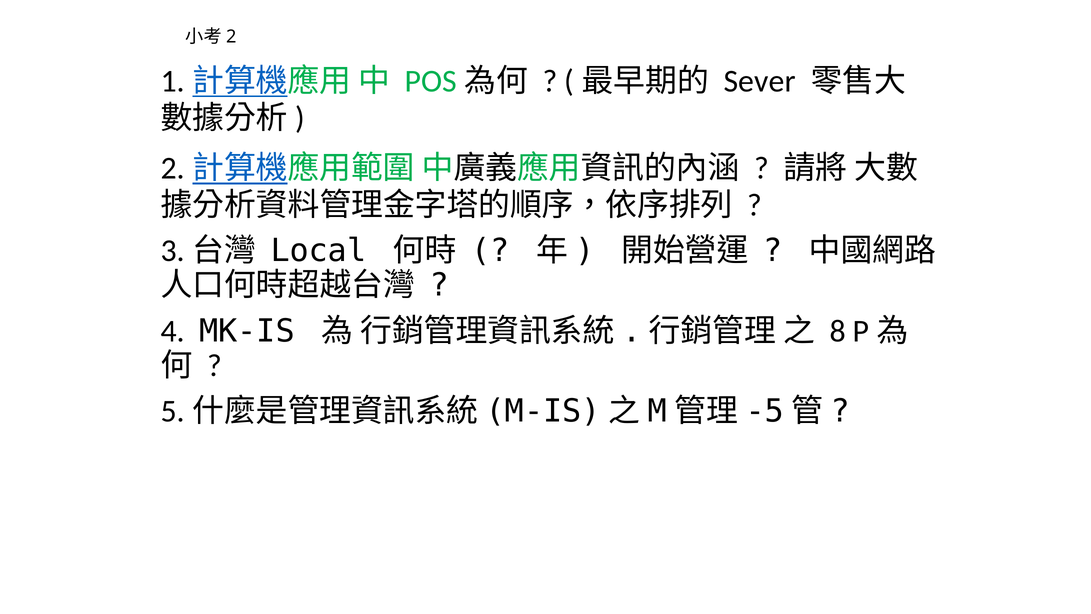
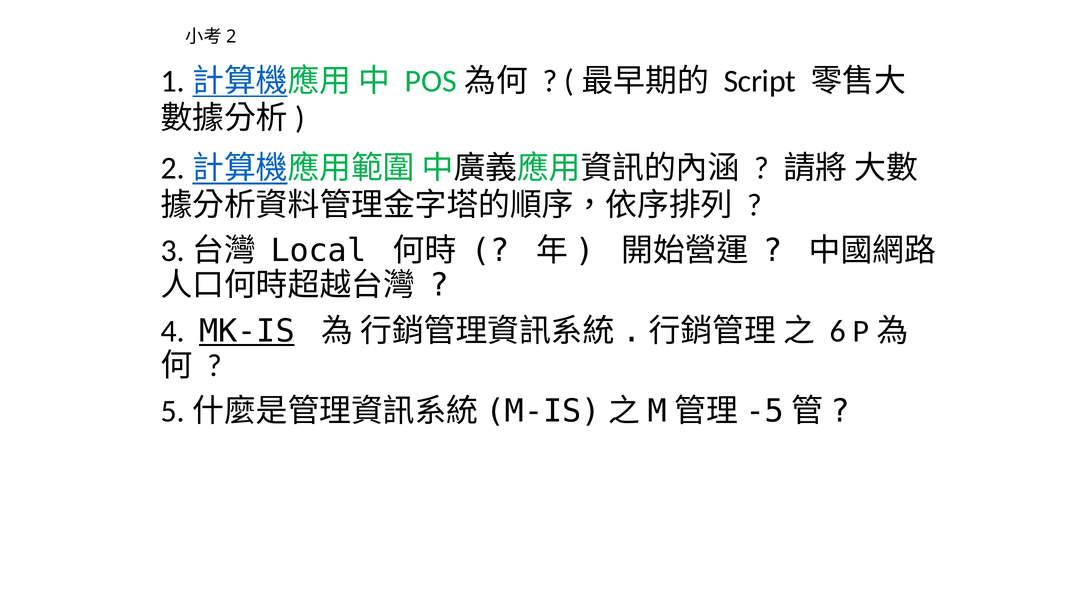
Sever: Sever -> Script (760, 81)
MK-IS underline: none -> present (247, 331)
8: 8 -> 6 (838, 331)
